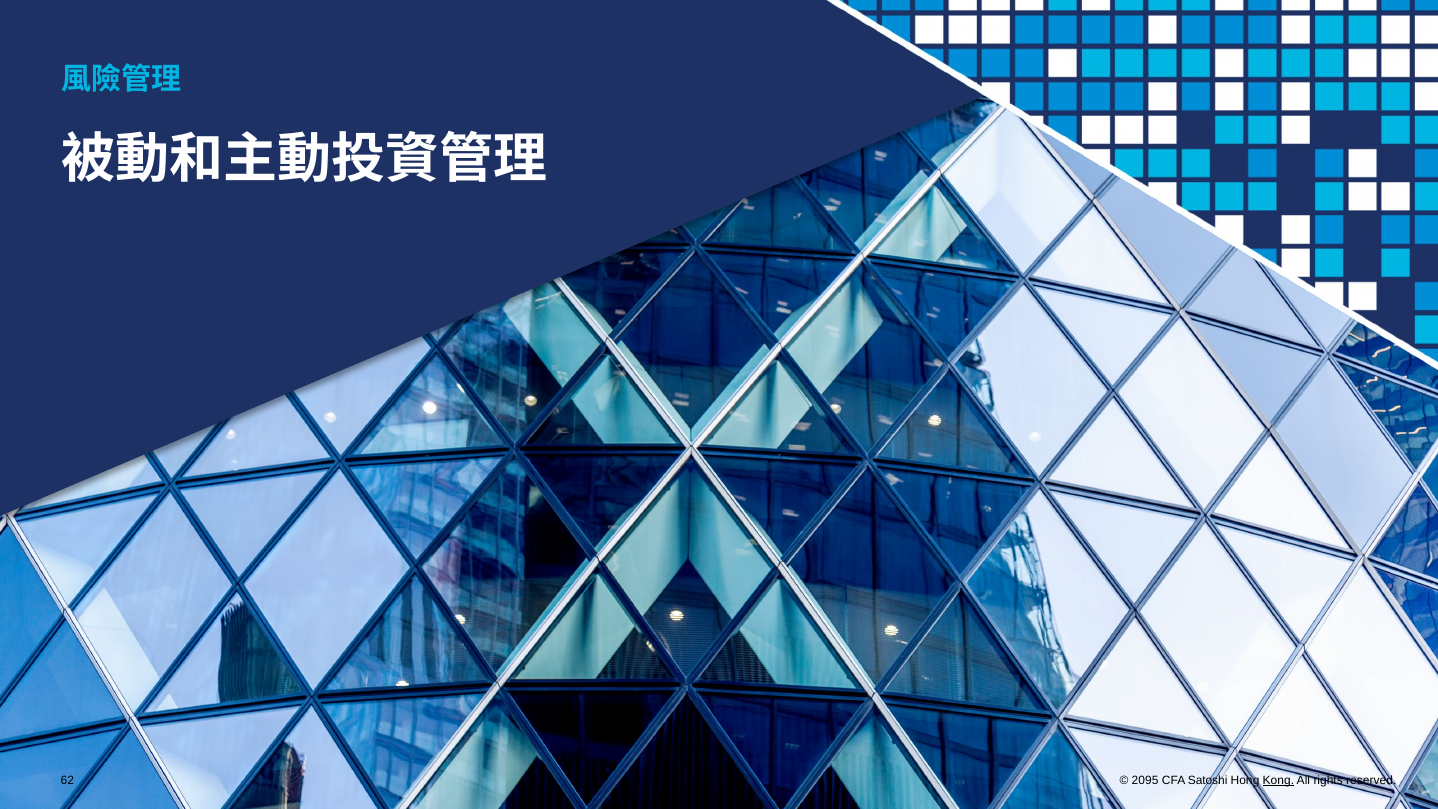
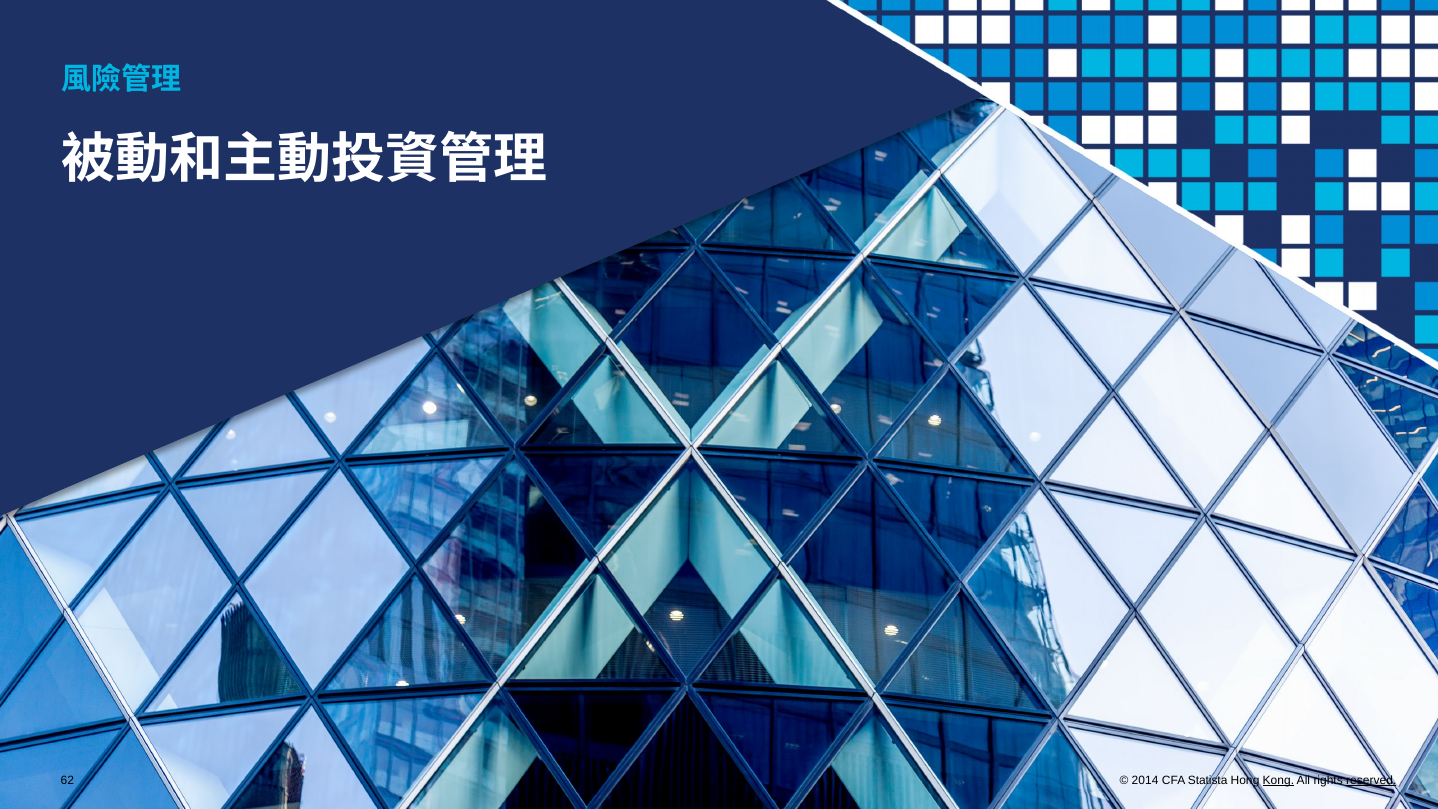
2095: 2095 -> 2014 (1145, 780)
Satoshi: Satoshi -> Statista (1208, 780)
reserved underline: none -> present (1371, 780)
